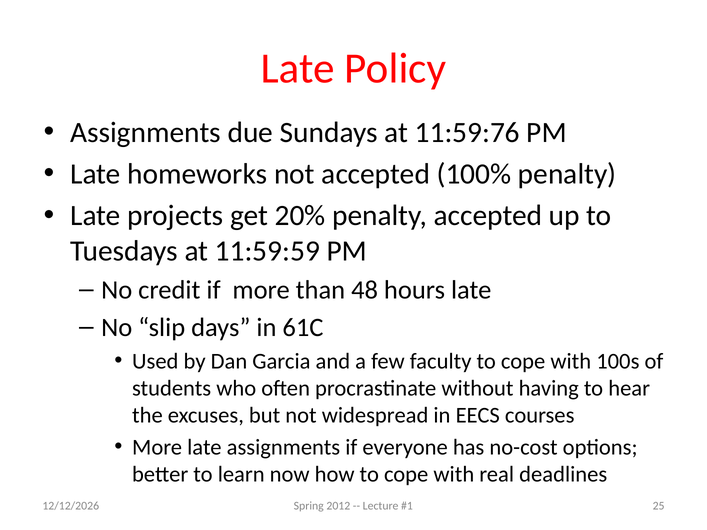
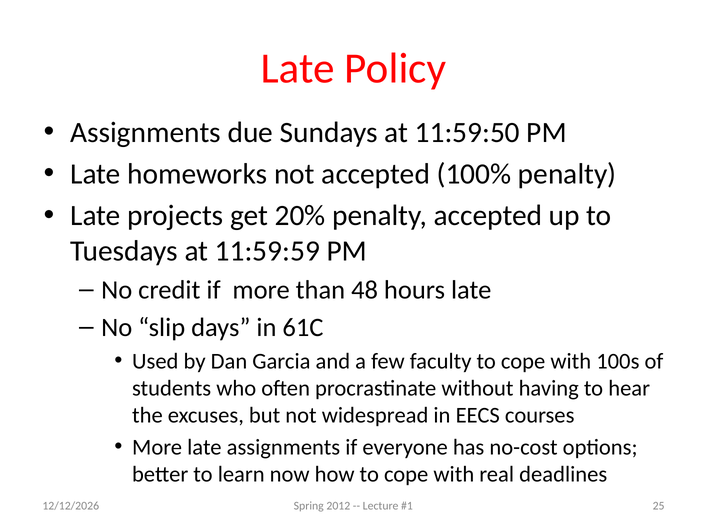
11:59:76: 11:59:76 -> 11:59:50 (467, 133)
